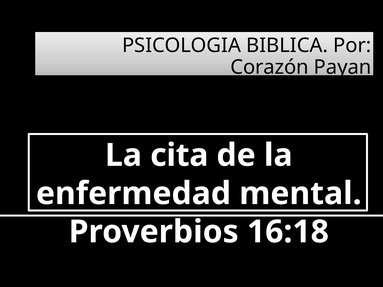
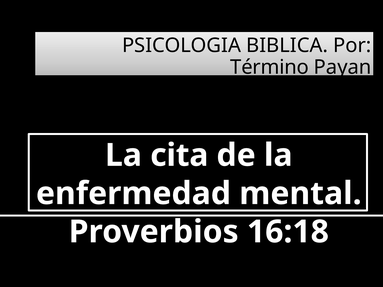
Corazón: Corazón -> Término (270, 67)
